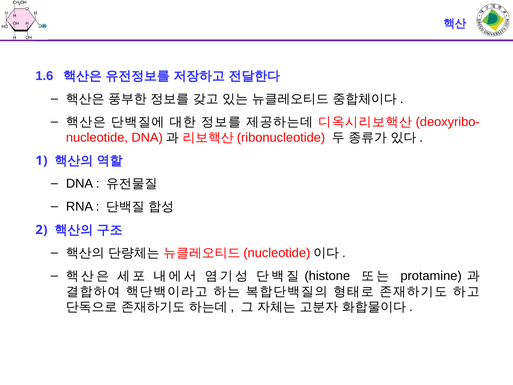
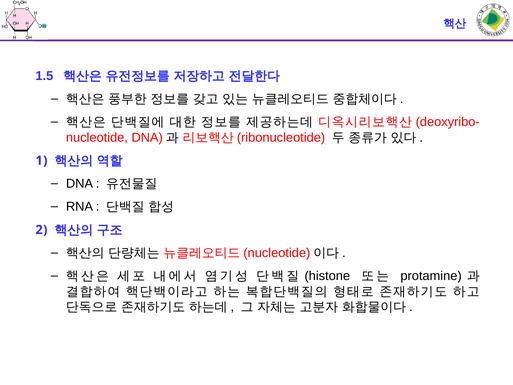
1.6: 1.6 -> 1.5 (44, 76)
